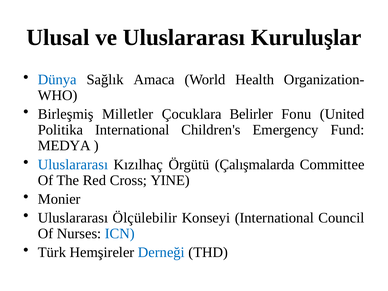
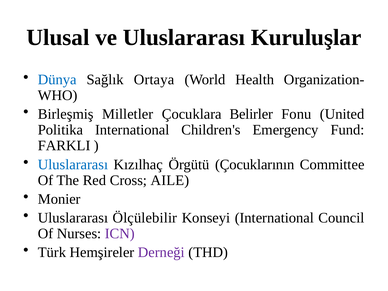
Amaca: Amaca -> Ortaya (154, 80)
MEDYA: MEDYA -> FARKLI (64, 146)
Çalışmalarda: Çalışmalarda -> Çocuklarının (255, 164)
YINE: YINE -> AILE (170, 180)
ICN colour: blue -> purple (120, 234)
Derneği colour: blue -> purple (161, 252)
